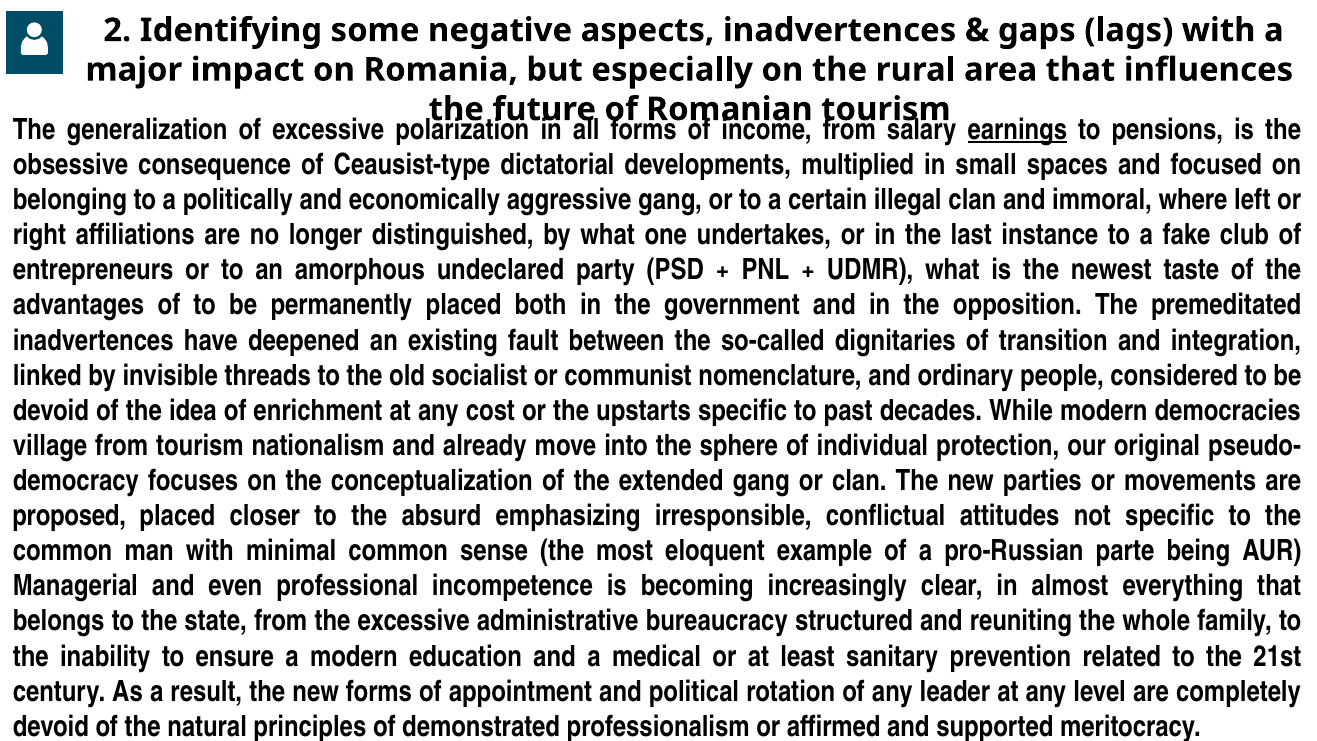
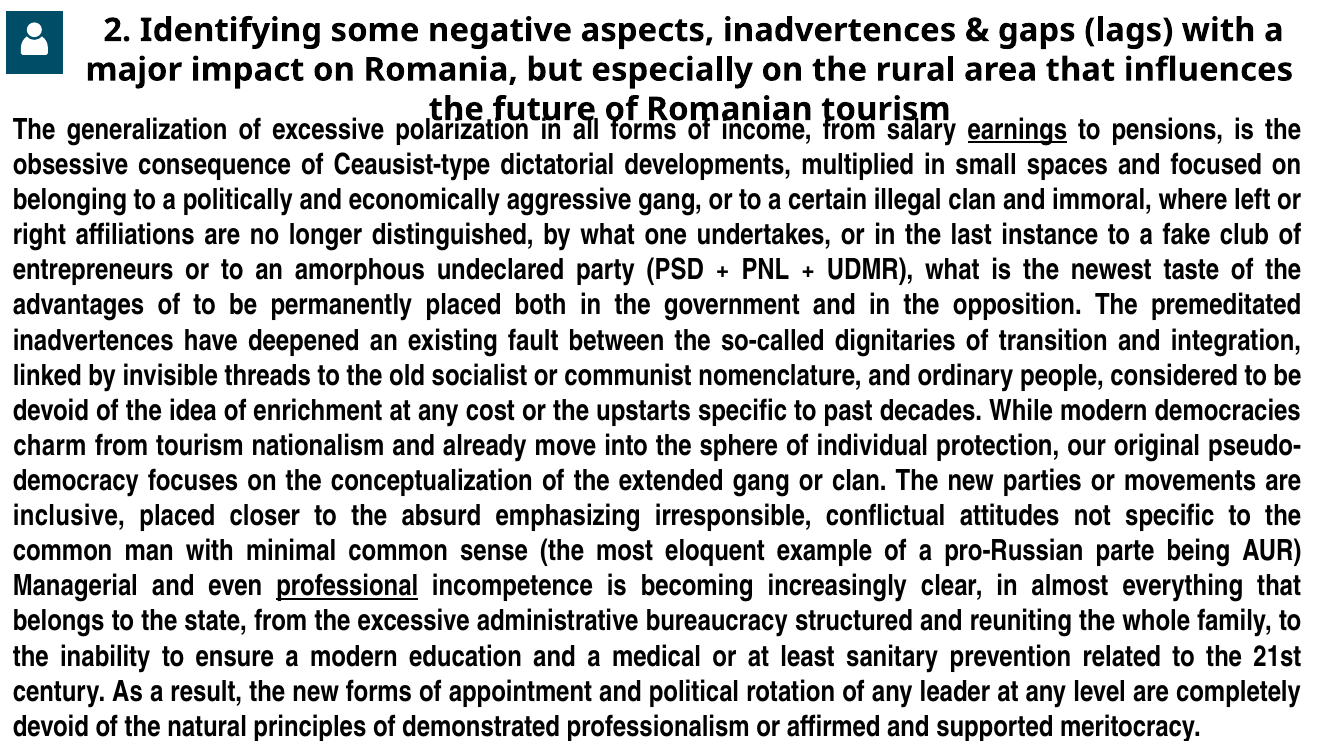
village: village -> charm (50, 446)
proposed: proposed -> inclusive (69, 516)
professional underline: none -> present (347, 586)
